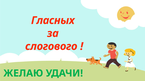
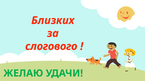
Гласных: Гласных -> Близких (53, 21)
